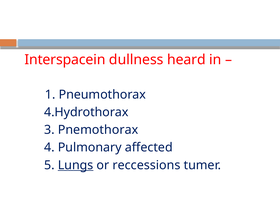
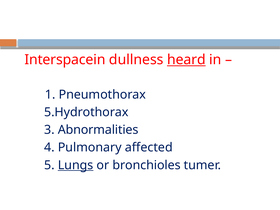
heard underline: none -> present (186, 60)
4.Hydrothorax: 4.Hydrothorax -> 5.Hydrothorax (86, 112)
Pnemothorax: Pnemothorax -> Abnormalities (98, 130)
reccessions: reccessions -> bronchioles (147, 165)
